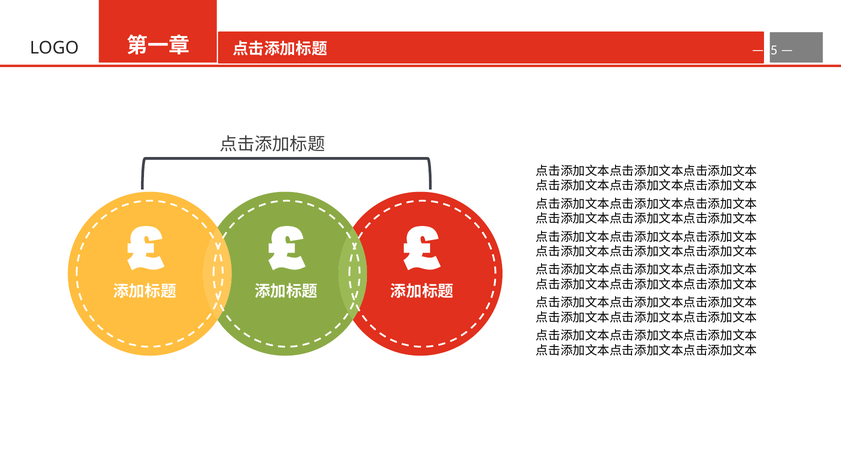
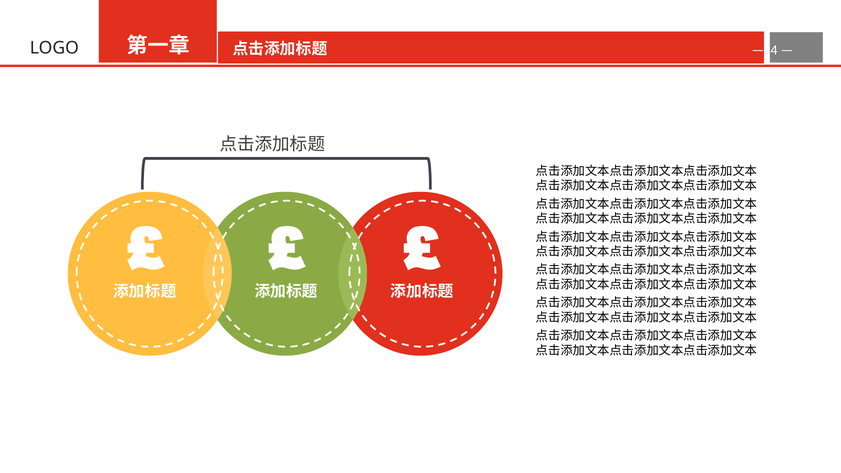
5: 5 -> 4 (774, 50)
